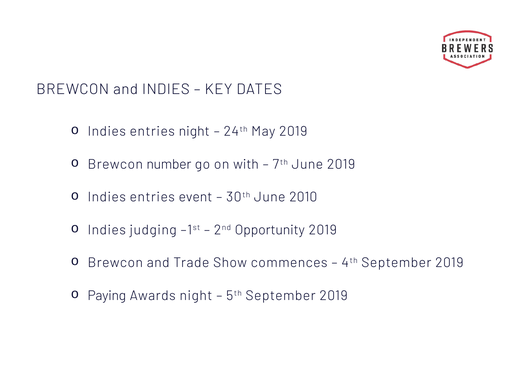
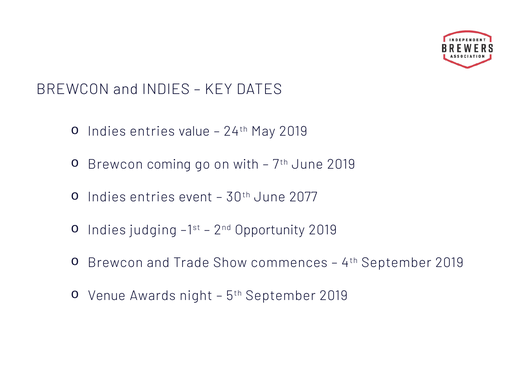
entries night: night -> value (194, 131)
number: number -> coming (169, 164)
2010: 2010 -> 2077 (303, 197)
Paying: Paying -> Venue (107, 295)
